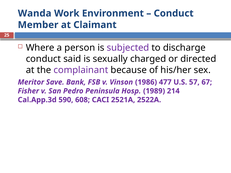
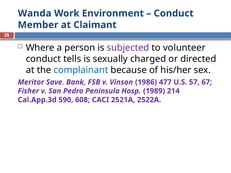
discharge: discharge -> volunteer (184, 48)
said: said -> tells (72, 59)
complainant colour: purple -> blue (81, 70)
